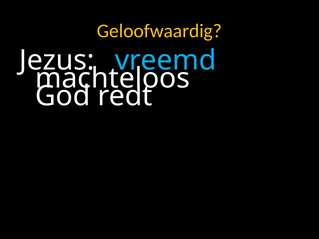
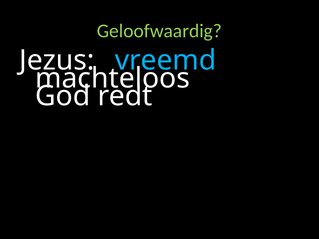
Geloofwaardig colour: yellow -> light green (159, 31)
